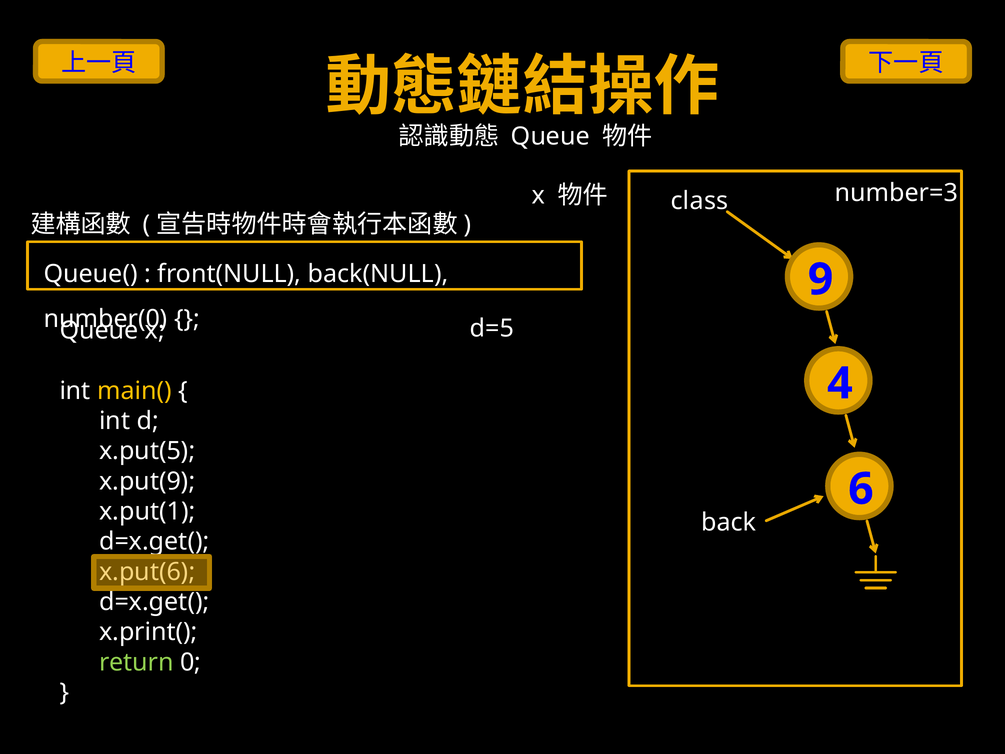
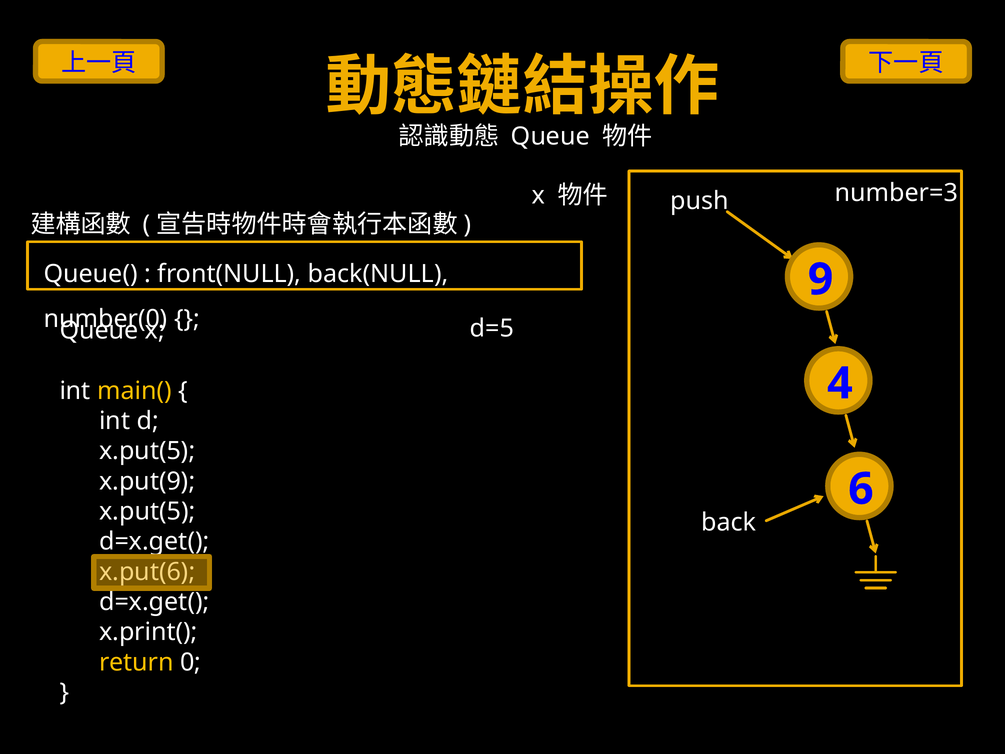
class: class -> push (700, 201)
x.put(1: x.put(1 -> x.put(5 (147, 511)
return colour: light green -> yellow (136, 662)
